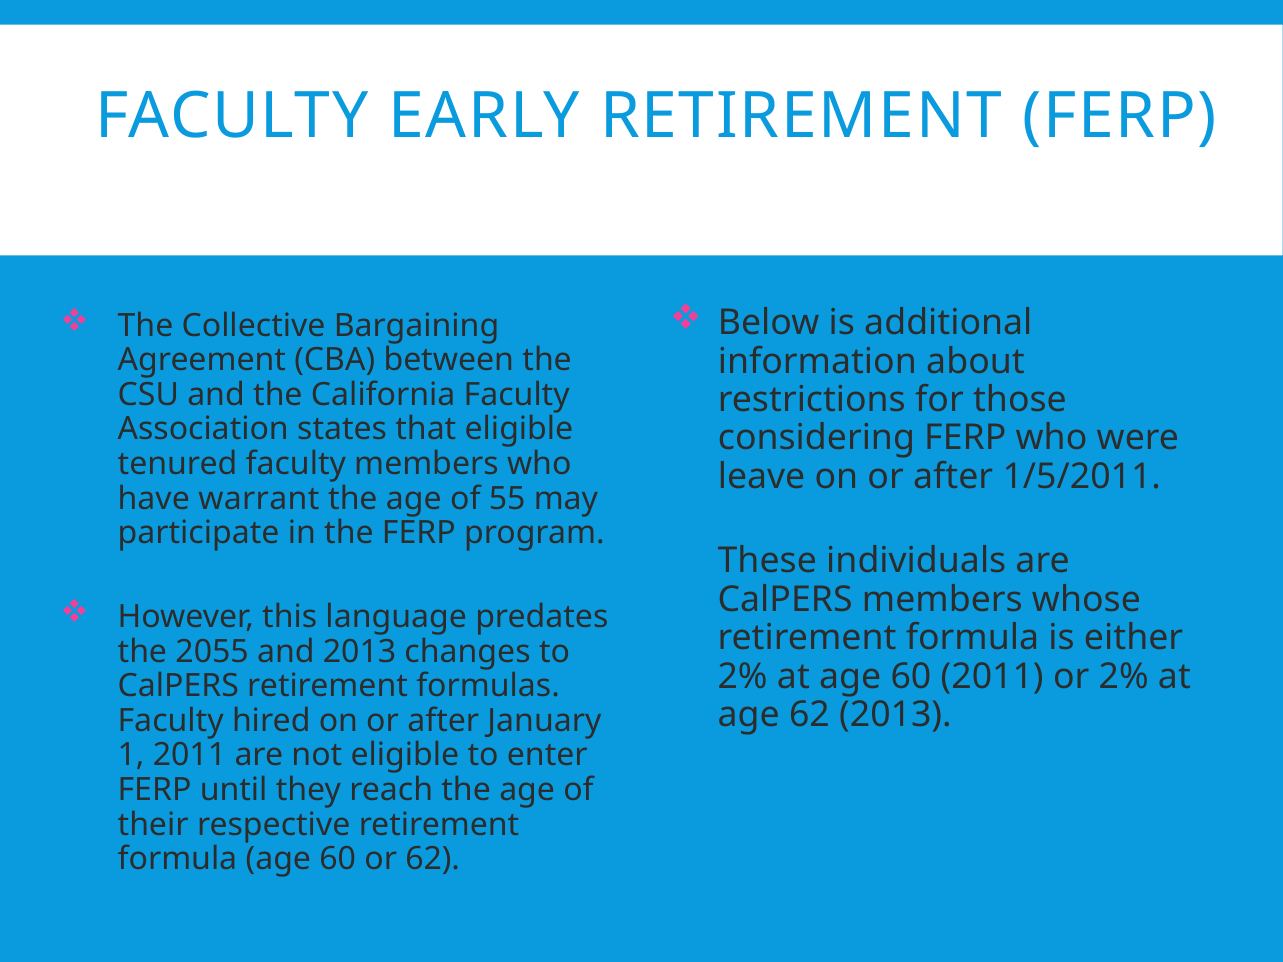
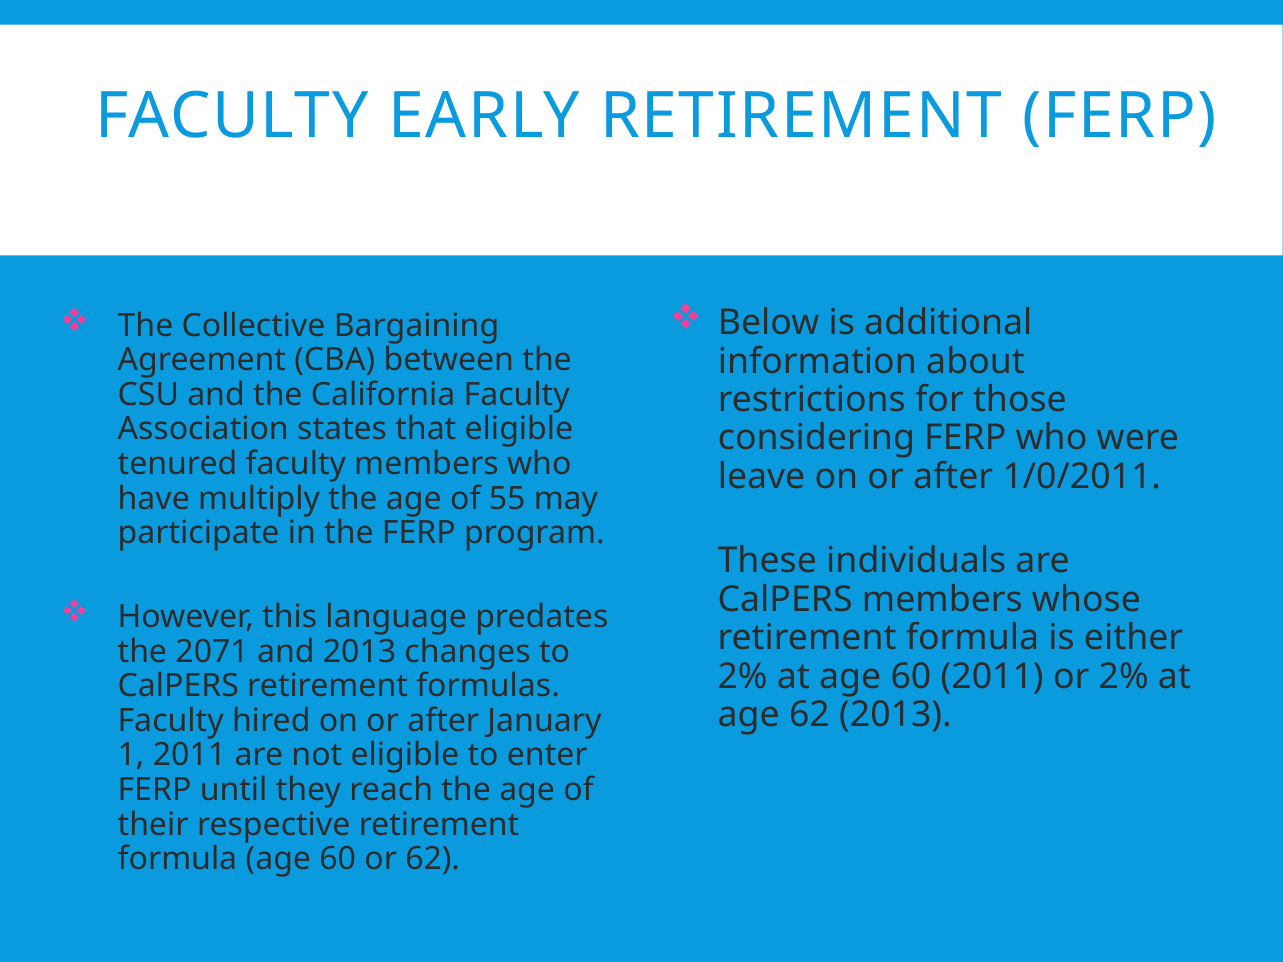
1/5/2011: 1/5/2011 -> 1/0/2011 (1082, 477)
warrant: warrant -> multiply (259, 499)
2055: 2055 -> 2071 (212, 652)
